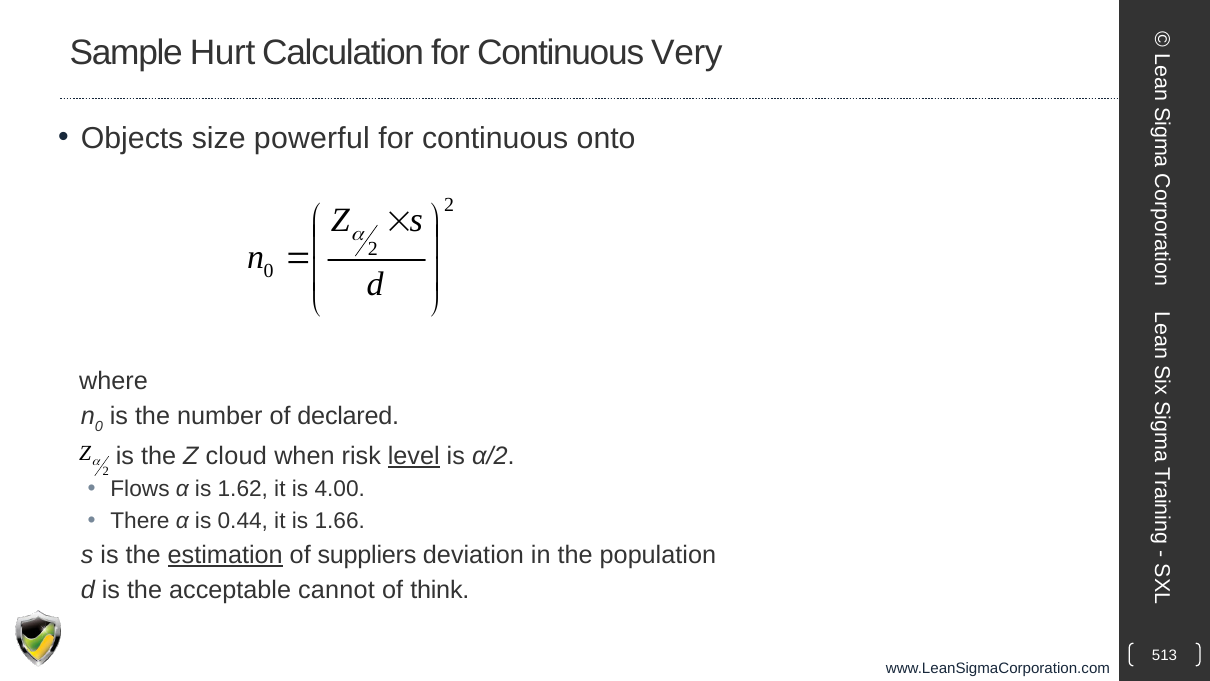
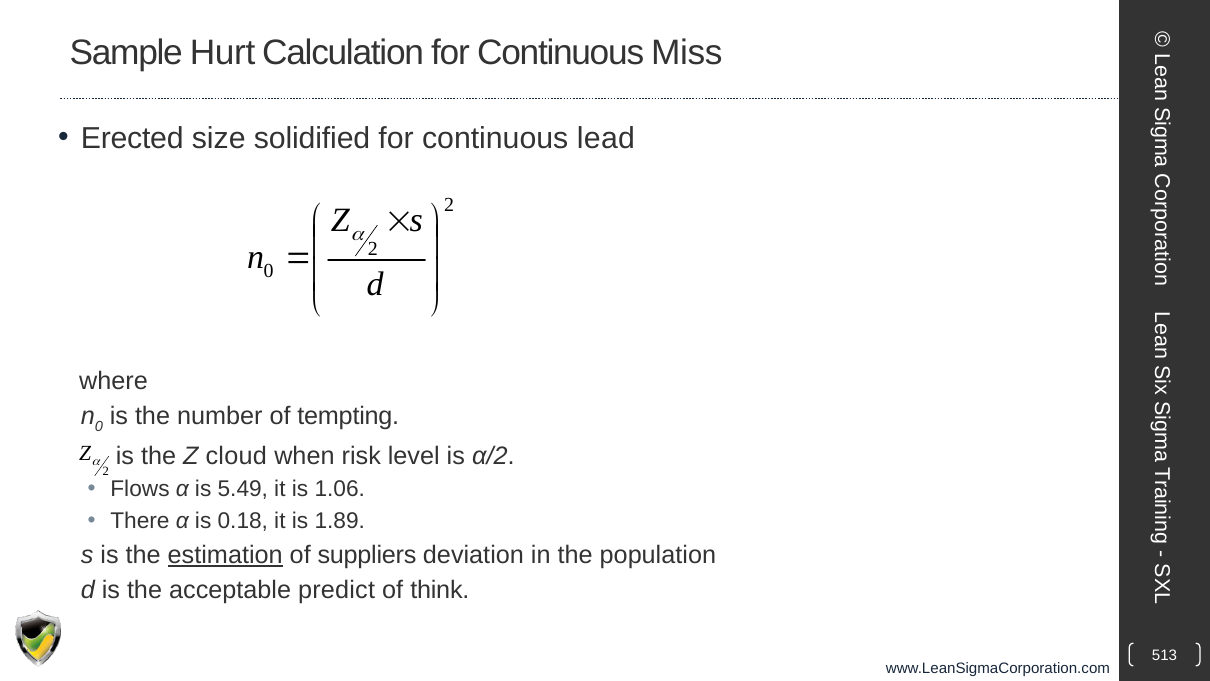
Very: Very -> Miss (687, 53)
Objects: Objects -> Erected (132, 138)
powerful: powerful -> solidified (312, 138)
onto: onto -> lead (606, 138)
declared: declared -> tempting (348, 416)
level underline: present -> none (414, 456)
1.62: 1.62 -> 5.49 (243, 489)
4.00: 4.00 -> 1.06 (340, 489)
0.44: 0.44 -> 0.18 (243, 521)
1.66: 1.66 -> 1.89 (340, 521)
cannot: cannot -> predict (337, 590)
